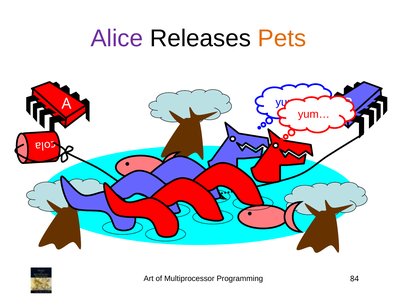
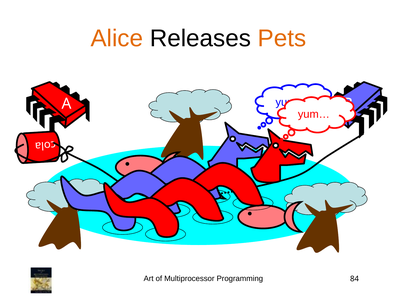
Alice colour: purple -> orange (117, 38)
